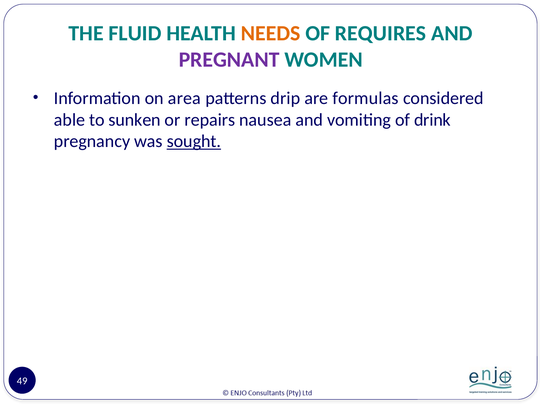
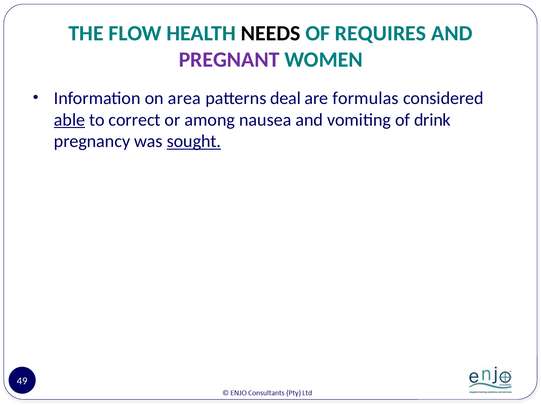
FLUID: FLUID -> FLOW (135, 33)
NEEDS colour: orange -> black (271, 33)
drip: drip -> deal (286, 98)
able underline: none -> present (70, 120)
sunken: sunken -> correct (135, 120)
repairs: repairs -> among (210, 120)
